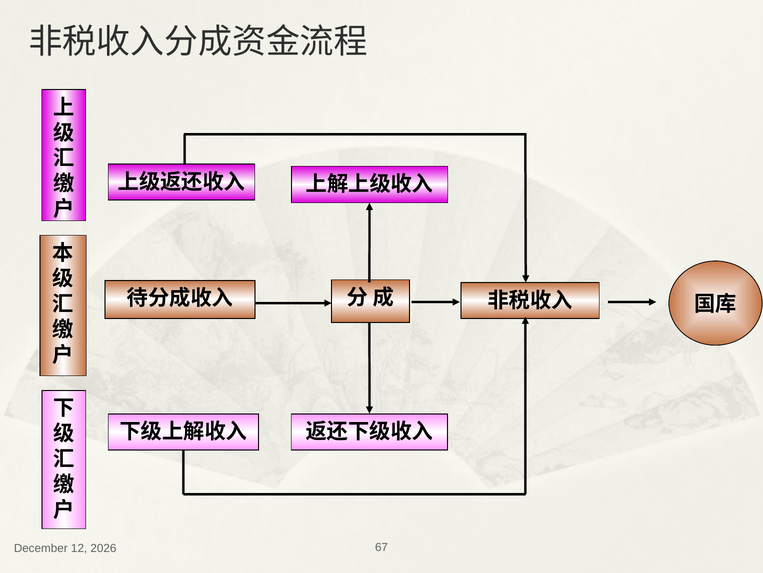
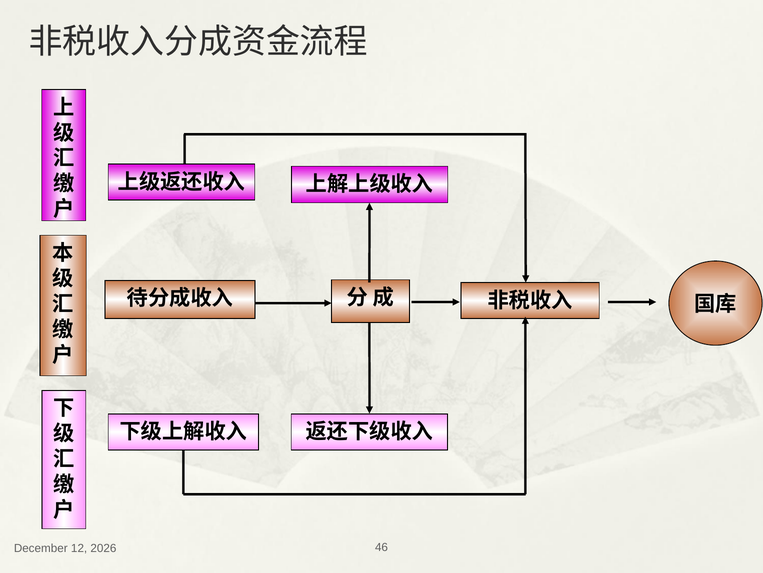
67: 67 -> 46 (381, 547)
